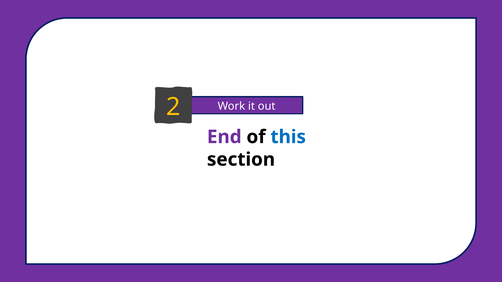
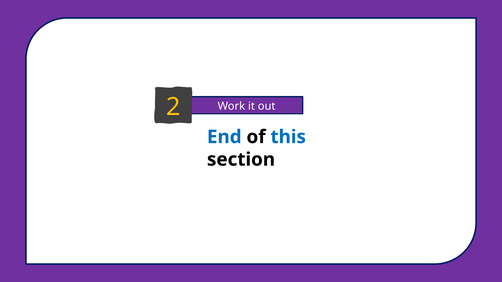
End colour: purple -> blue (224, 137)
